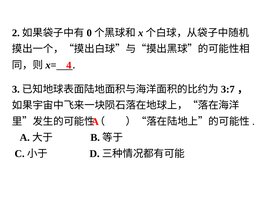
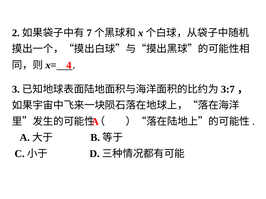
0: 0 -> 7 (89, 33)
